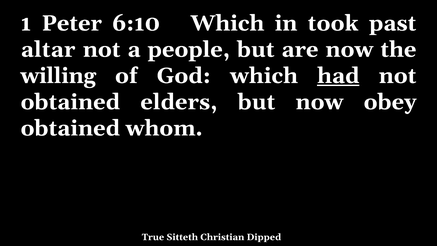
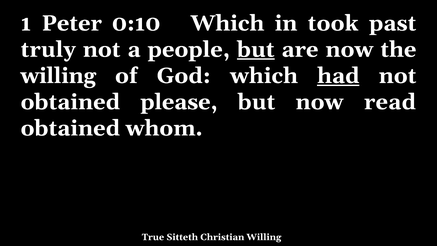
6:10: 6:10 -> 0:10 (136, 23)
altar: altar -> truly (48, 50)
but underline: none -> present (256, 50)
elders: elders -> please (179, 102)
obey: obey -> read (390, 102)
Christian Dipped: Dipped -> Willing (264, 237)
